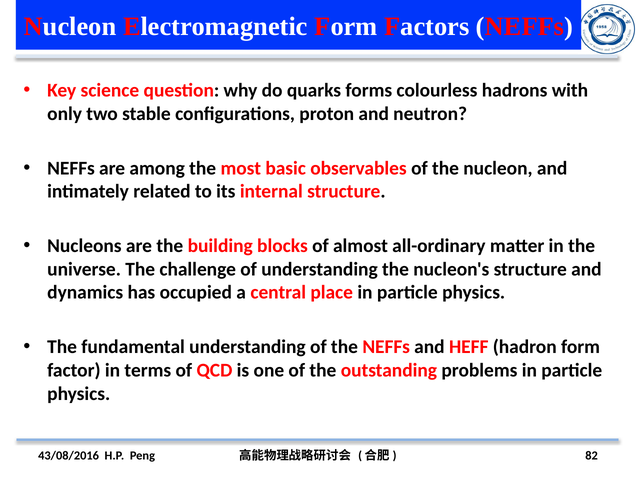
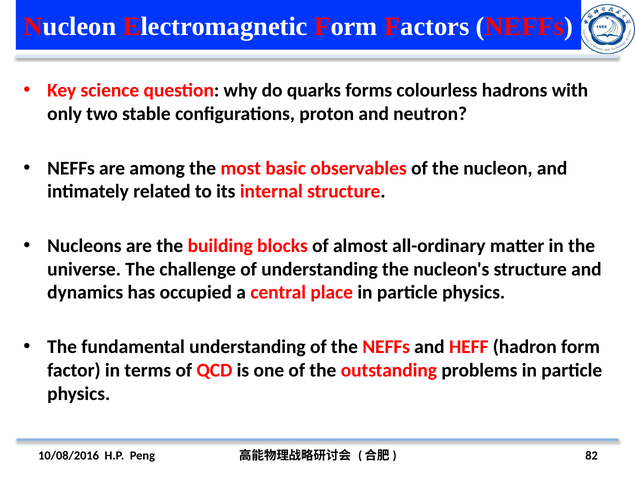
43/08/2016: 43/08/2016 -> 10/08/2016 (69, 456)
